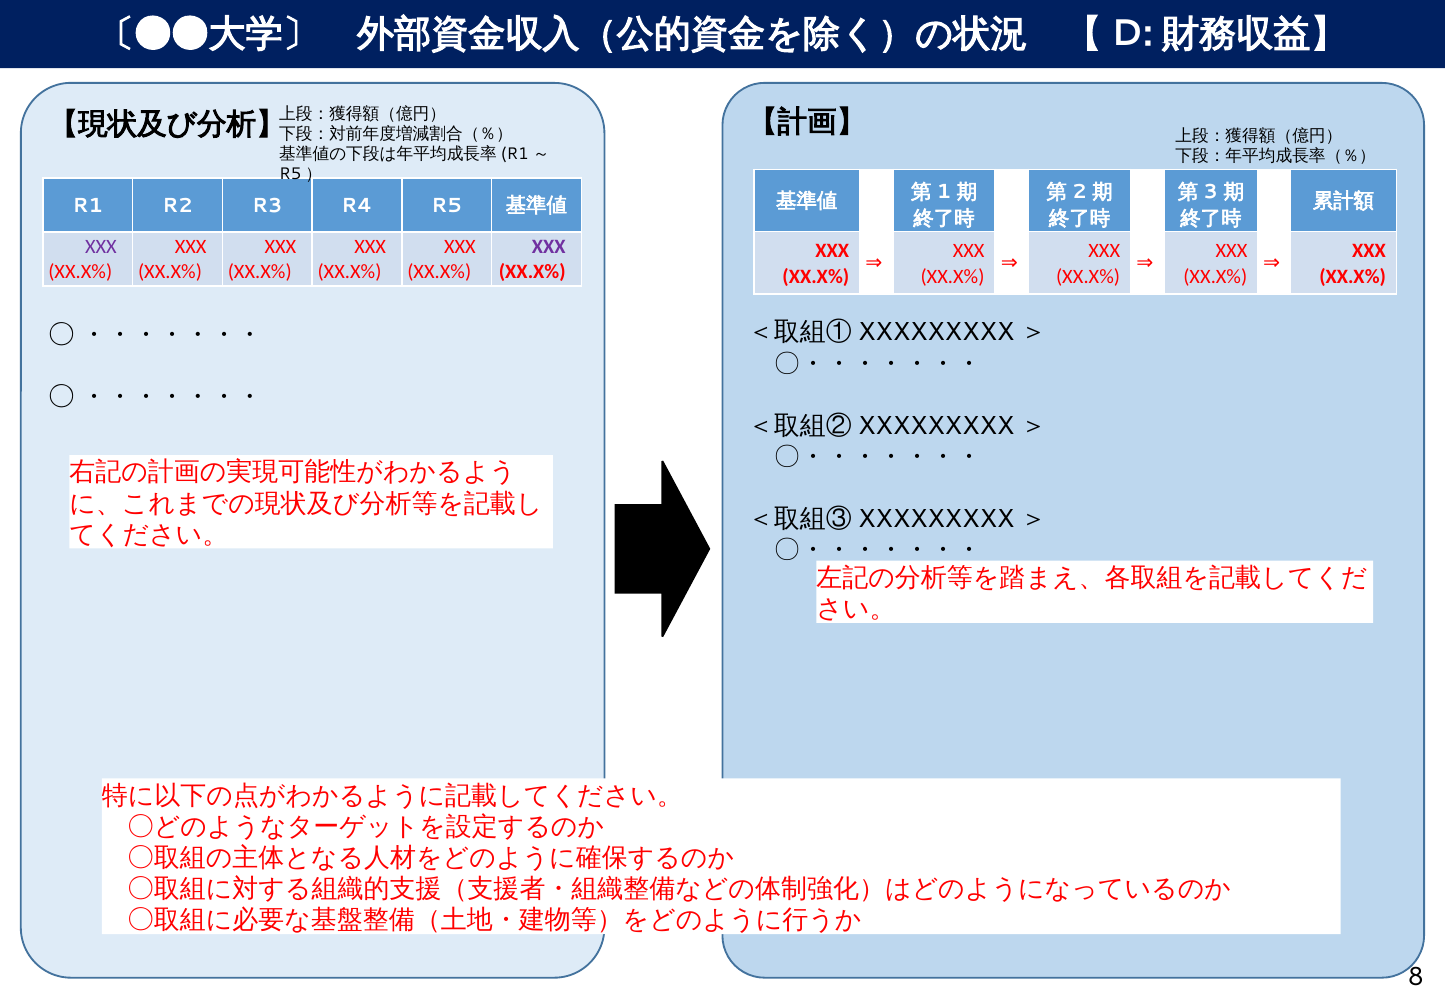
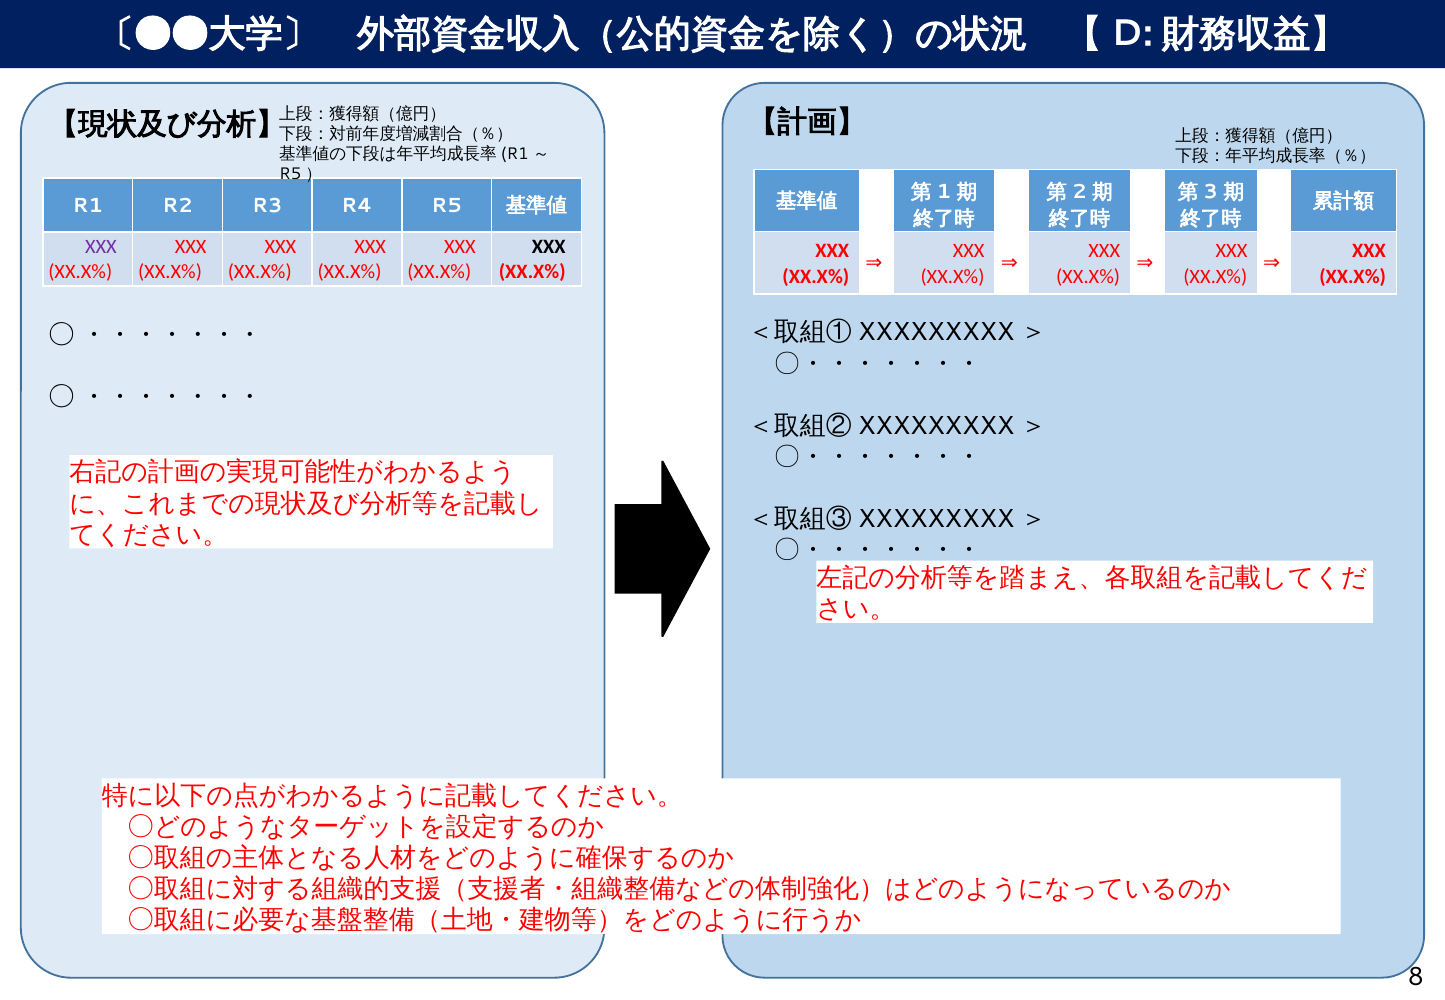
XXX colour: purple -> black (549, 247)
